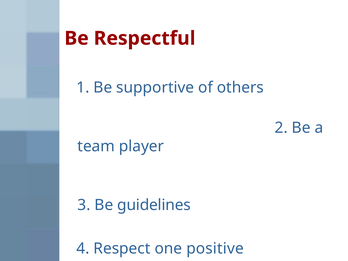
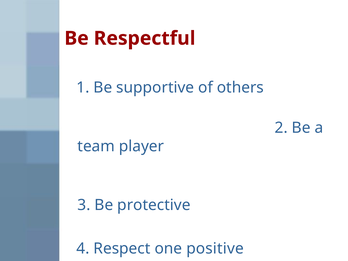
guidelines: guidelines -> protective (154, 205)
